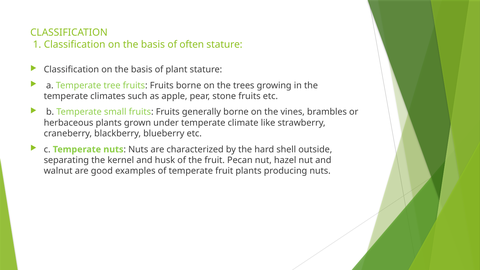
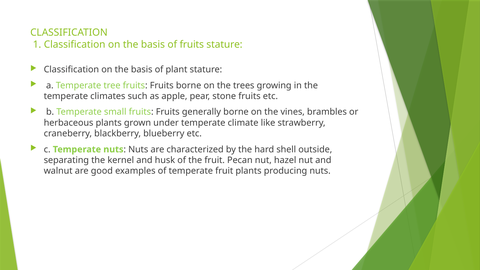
of often: often -> fruits (192, 45)
